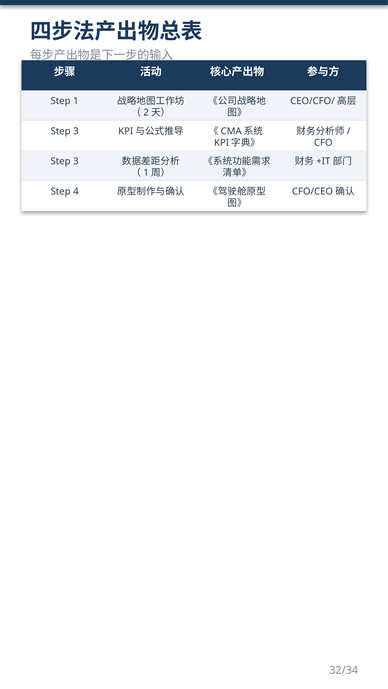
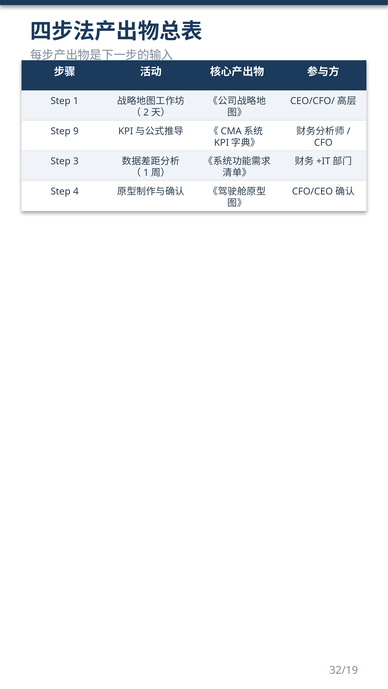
3: 3 -> 9 (76, 131)
32/34: 32/34 -> 32/19 (344, 671)
